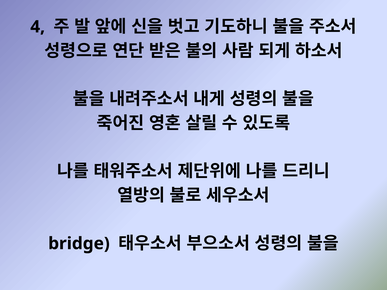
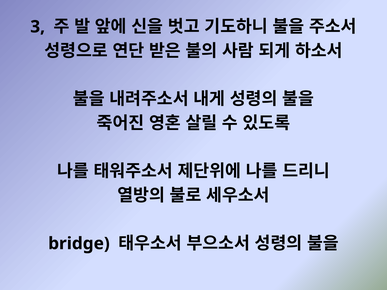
4: 4 -> 3 (38, 27)
